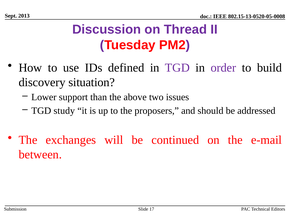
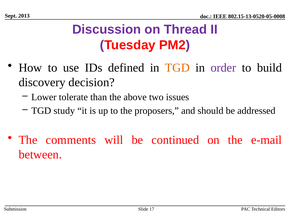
TGD colour: purple -> orange (177, 68)
situation: situation -> decision (92, 82)
support: support -> tolerate (73, 97)
exchanges: exchanges -> comments (71, 140)
